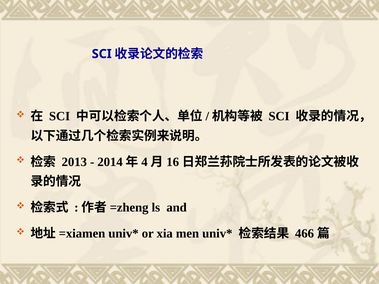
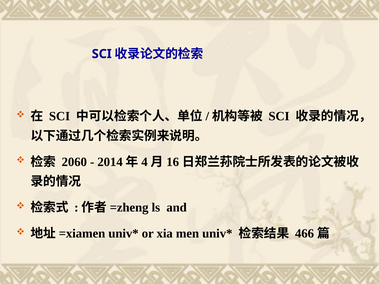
2013: 2013 -> 2060 (74, 162)
